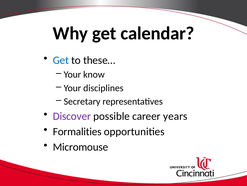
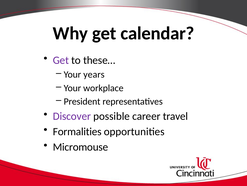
Get colour: blue -> purple (61, 60)
know: know -> years (94, 74)
disciplines: disciplines -> workplace (103, 88)
Secretary: Secretary -> President (82, 101)
years: years -> travel (175, 116)
